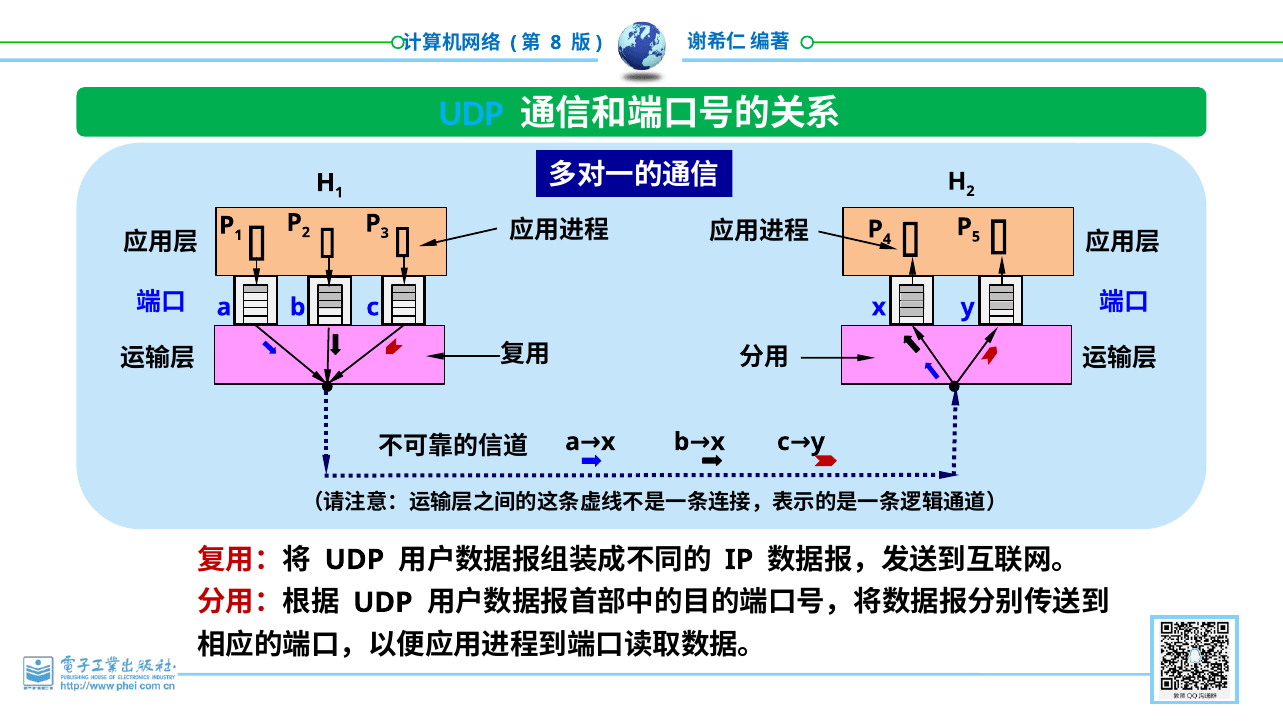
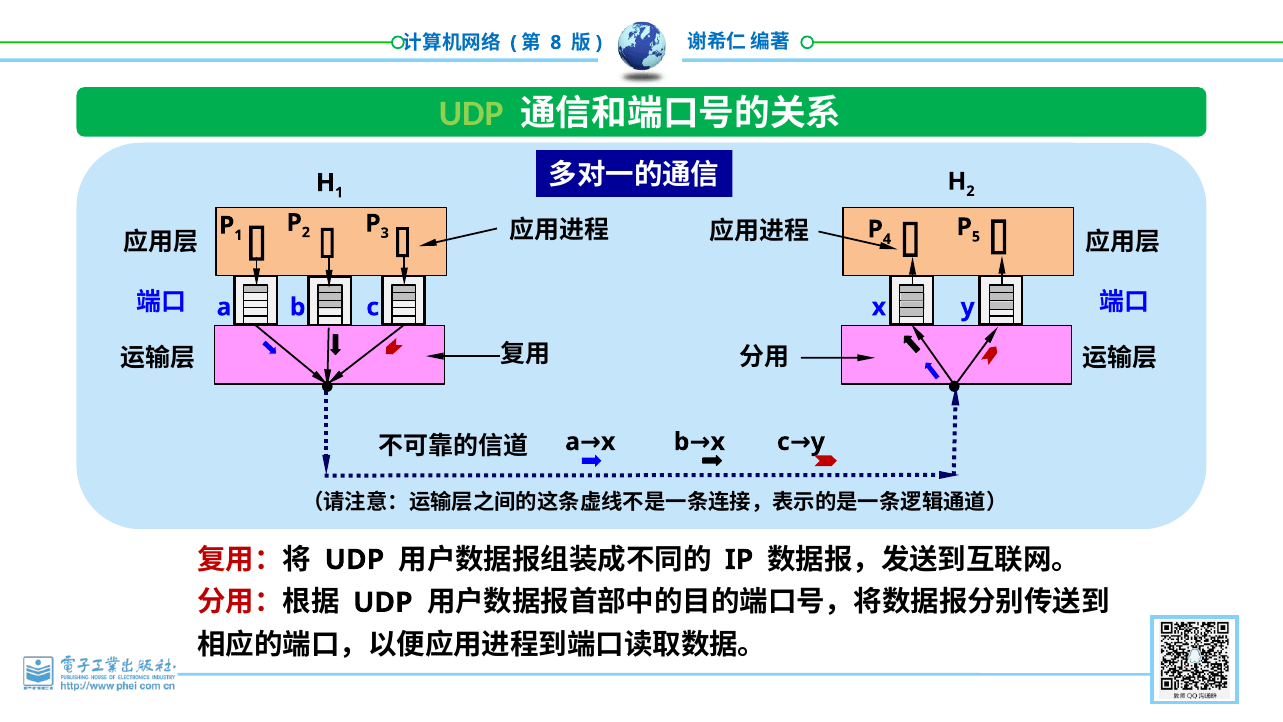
UDP colour: light blue -> light green (471, 114)
